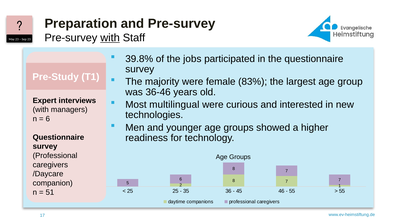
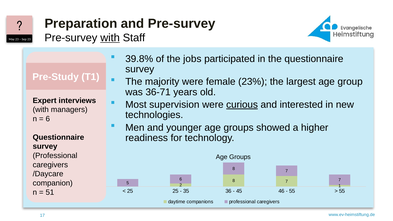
83%: 83% -> 23% (253, 82)
36-46: 36-46 -> 36-71 (158, 92)
multilingual: multilingual -> supervision (174, 105)
curious underline: none -> present (242, 105)
